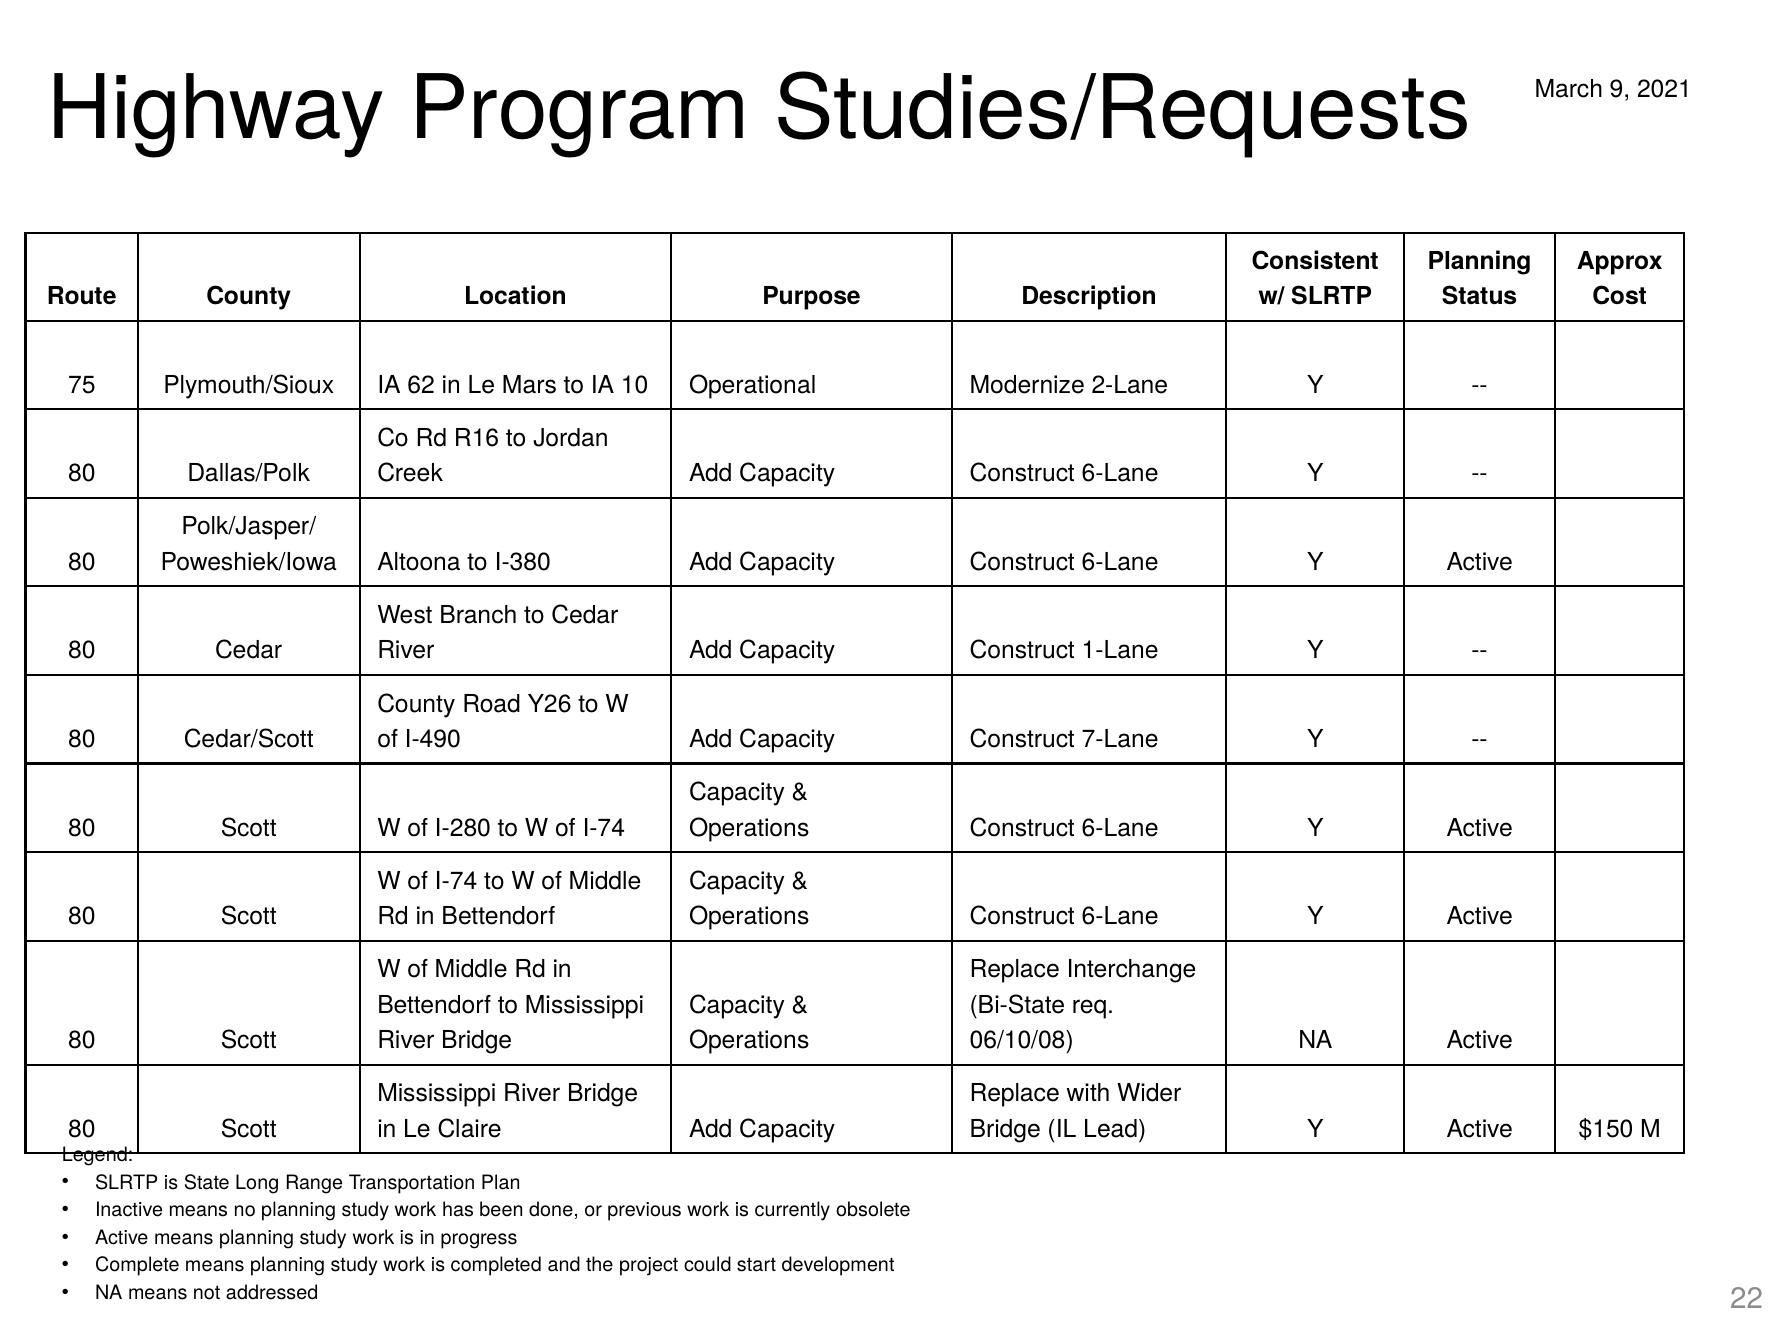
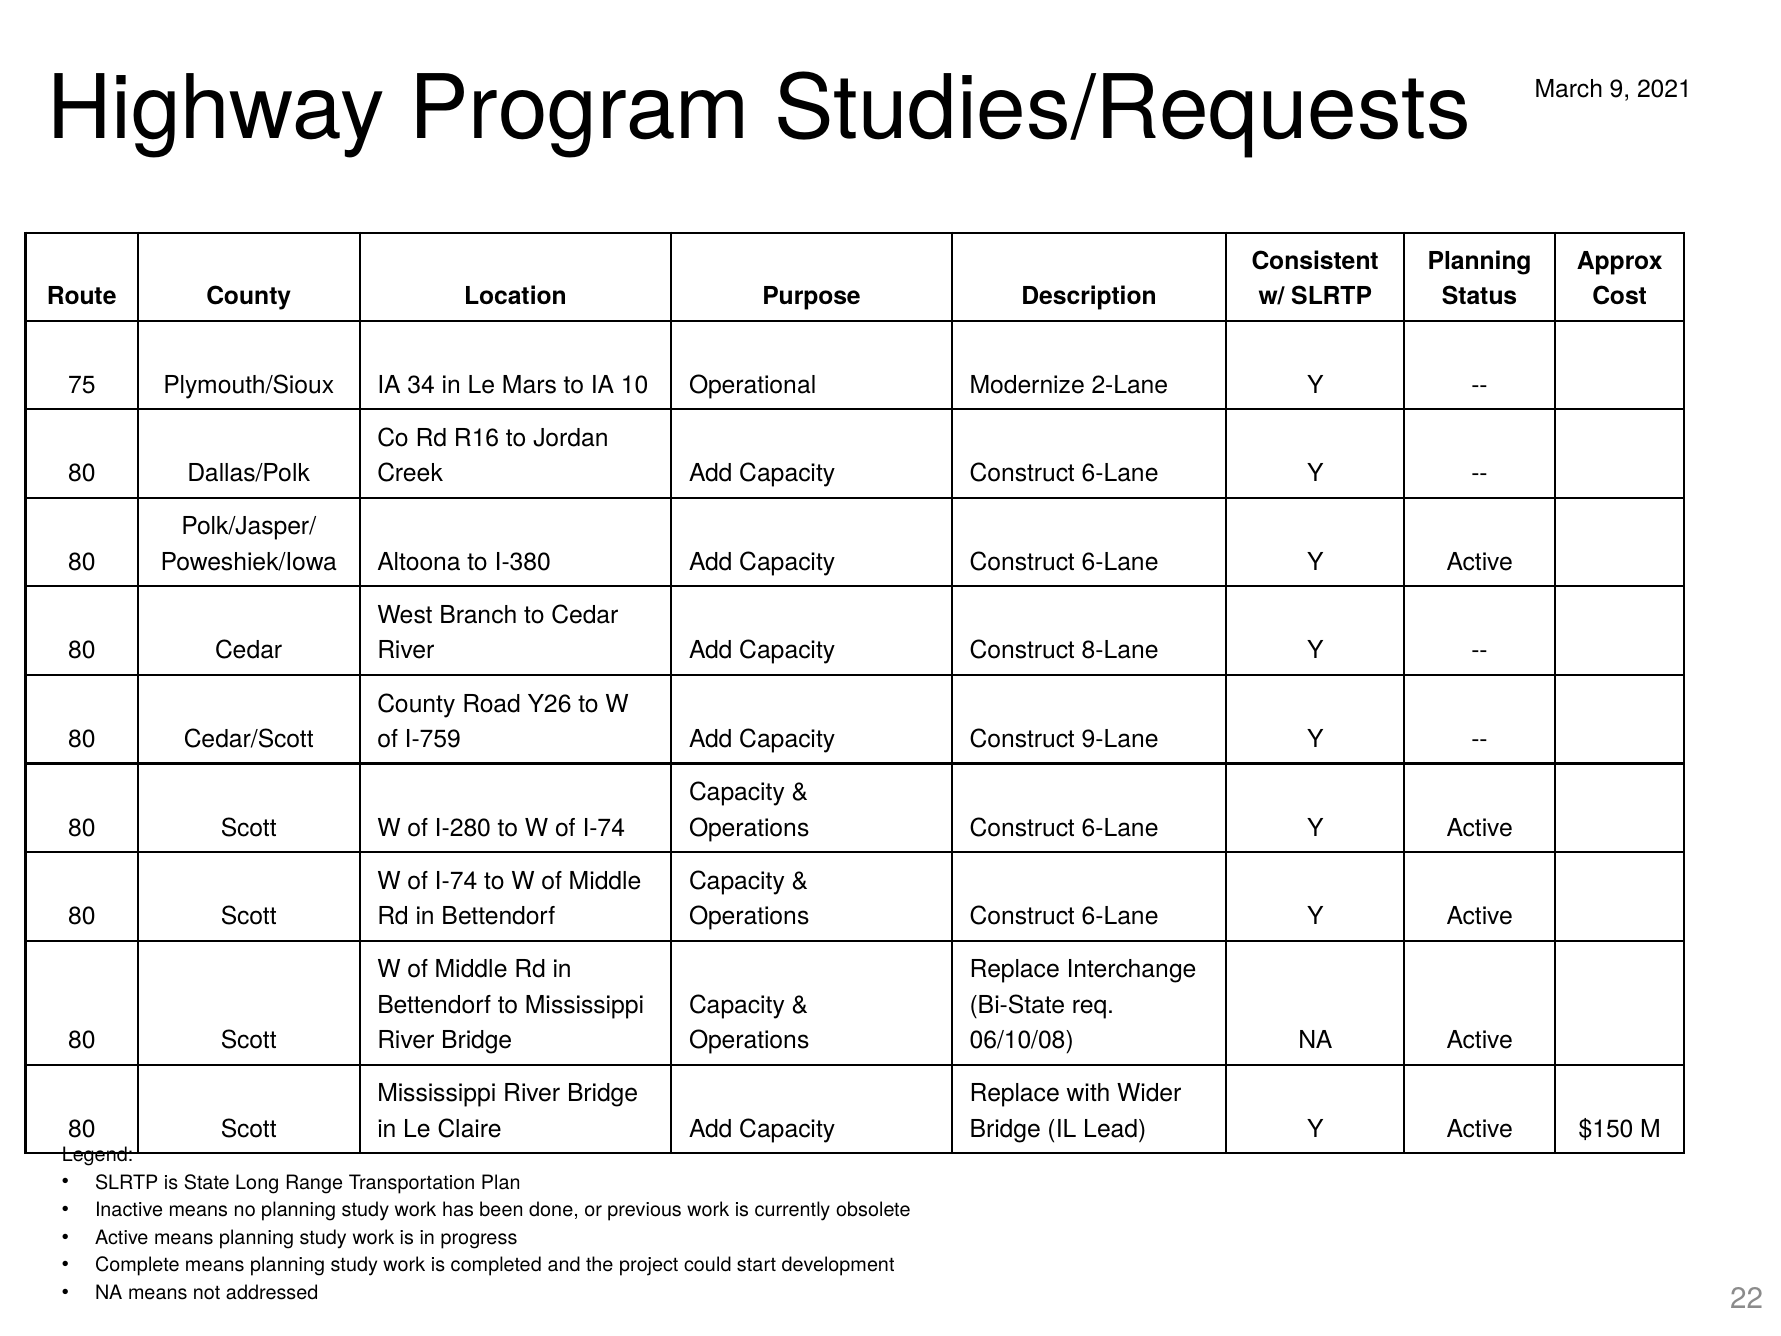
62: 62 -> 34 (421, 385)
1-Lane: 1-Lane -> 8-Lane (1120, 651)
I-490: I-490 -> I-759 (433, 739)
7-Lane: 7-Lane -> 9-Lane (1120, 739)
